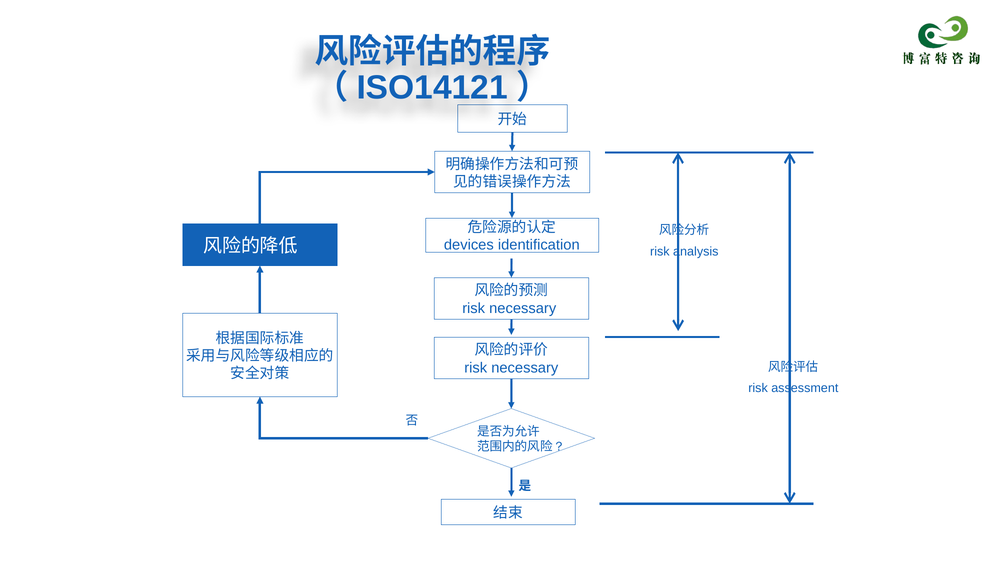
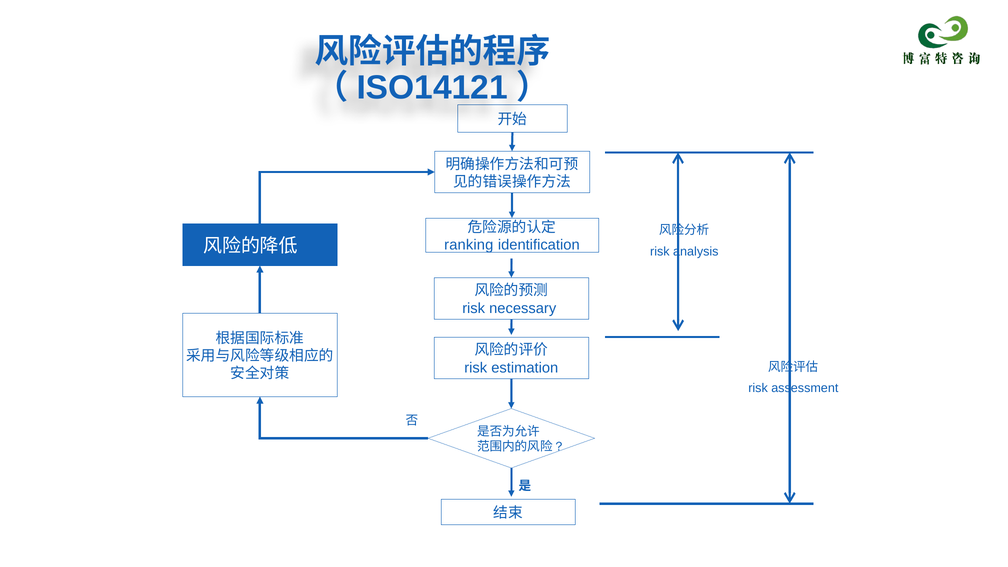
devices: devices -> ranking (469, 245)
necessary: necessary -> estimation (525, 368)
